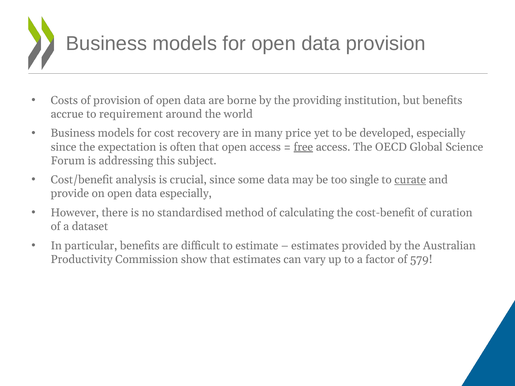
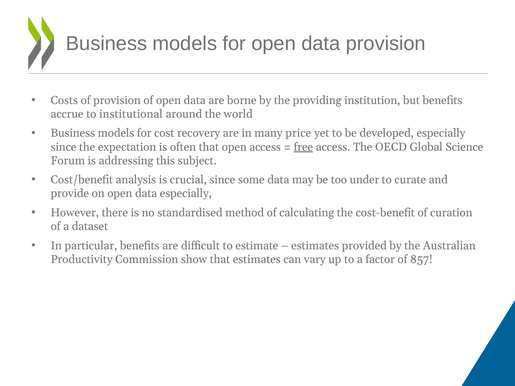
requirement: requirement -> institutional (131, 114)
single: single -> under (364, 180)
curate underline: present -> none (410, 180)
579: 579 -> 857 (421, 259)
